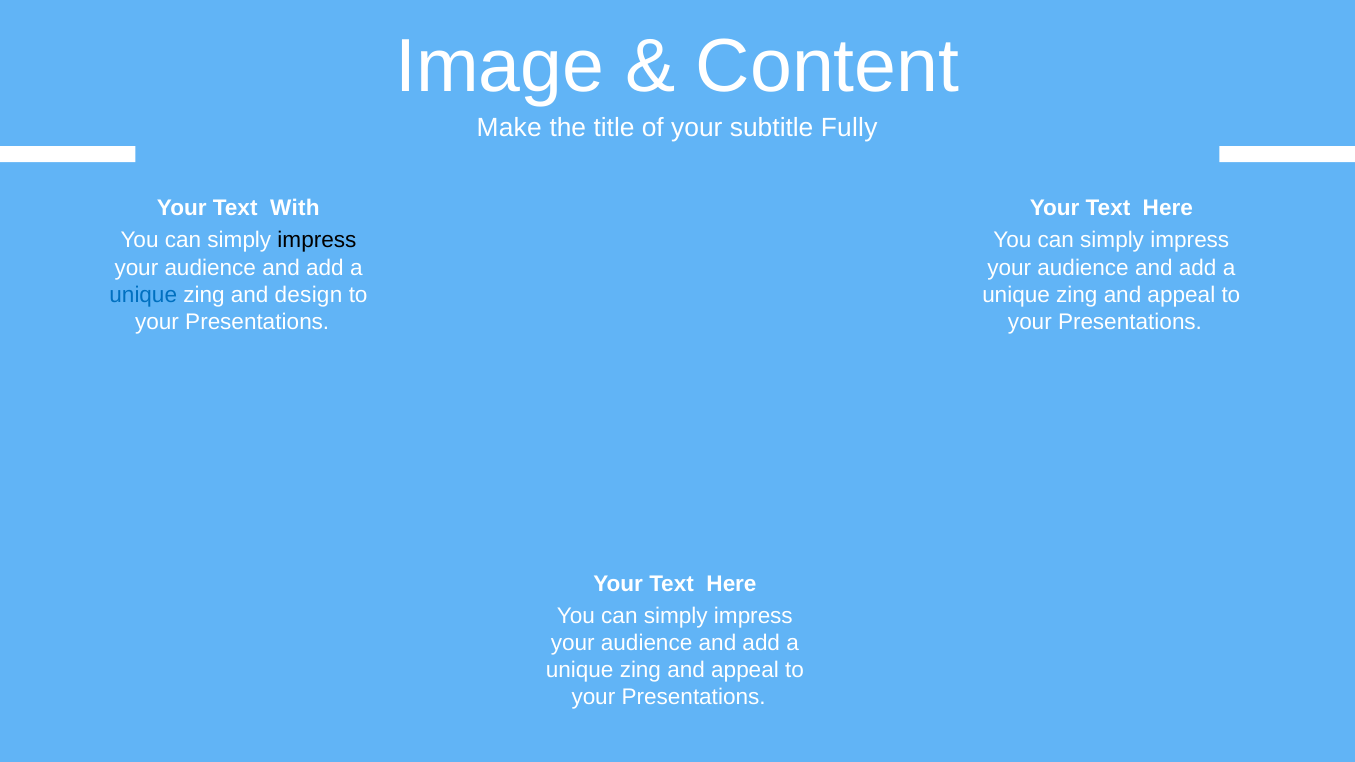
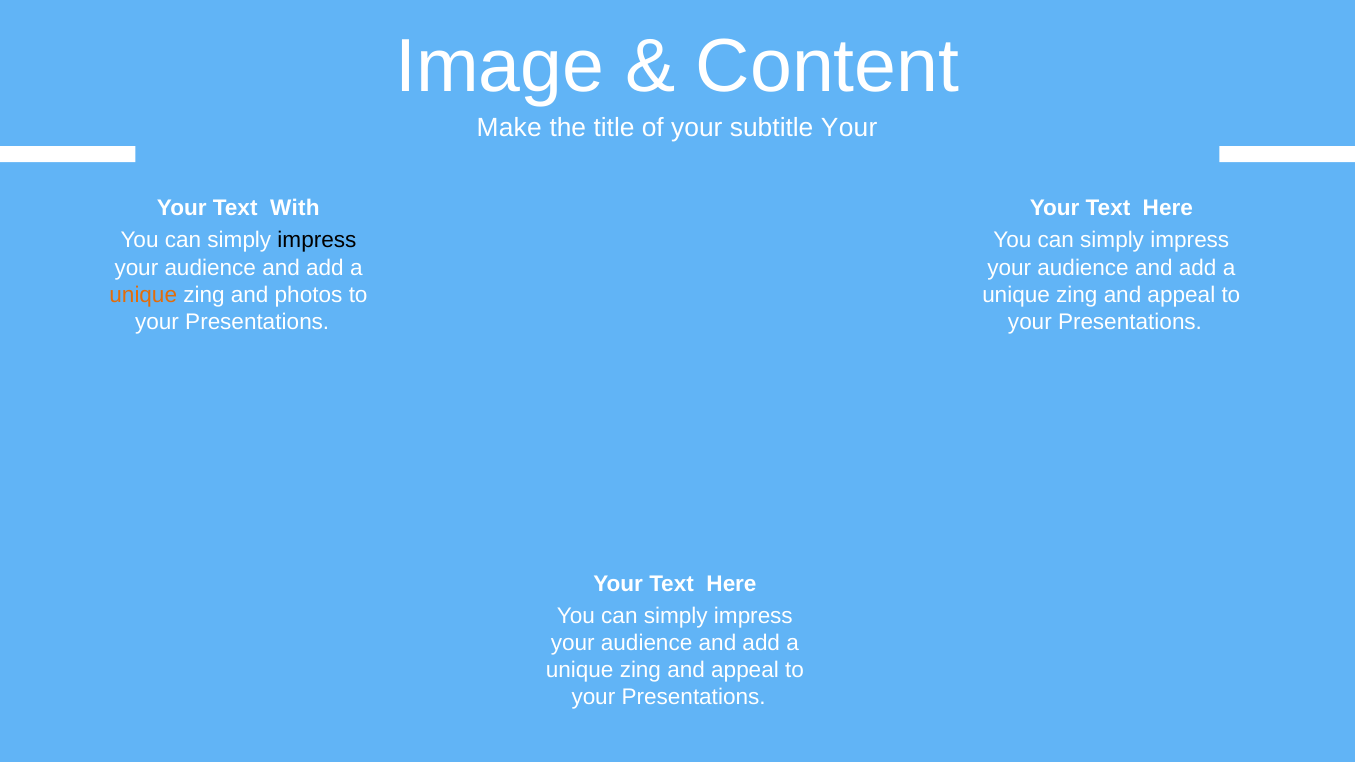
subtitle Fully: Fully -> Your (849, 128)
unique colour: blue -> orange (143, 295)
design: design -> photos (309, 295)
